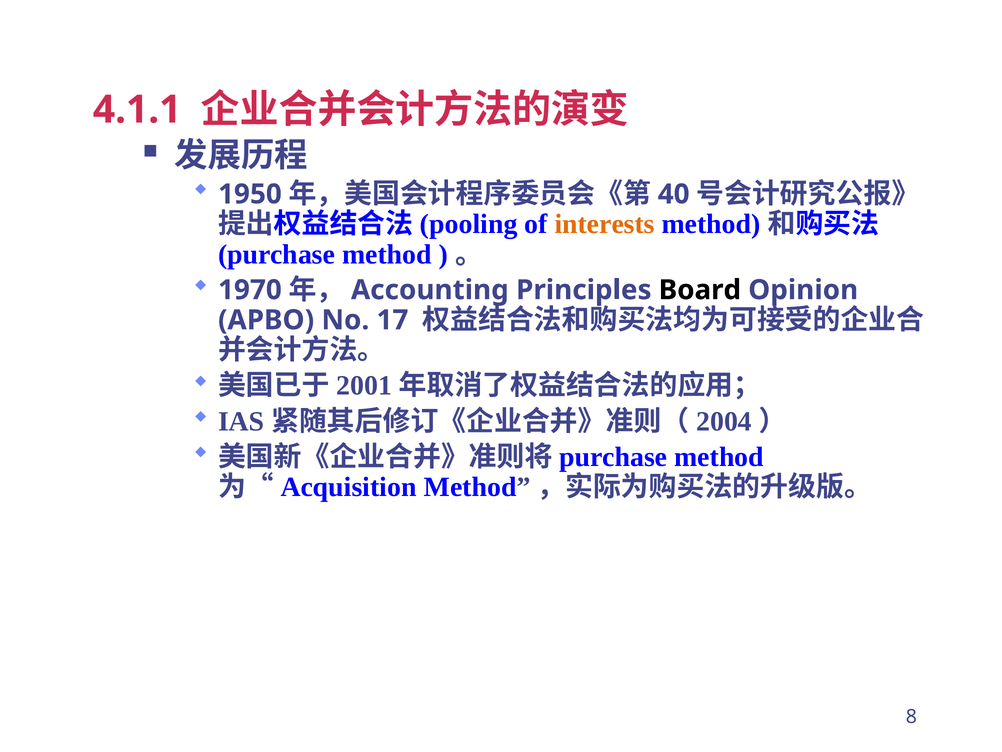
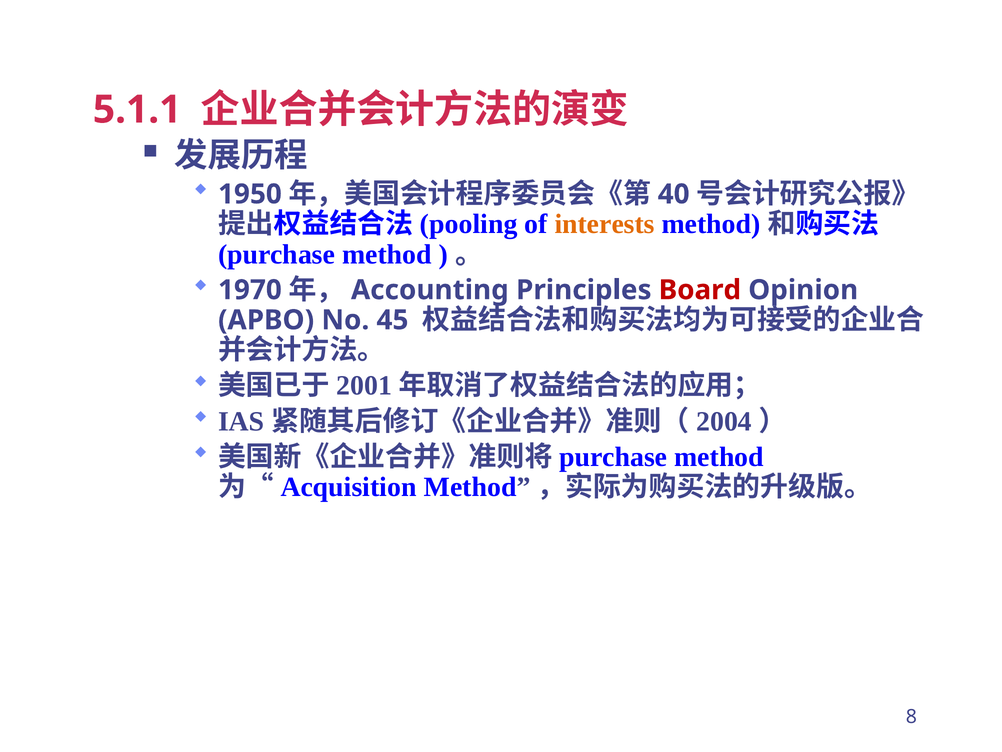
4.1.1: 4.1.1 -> 5.1.1 (137, 110)
Board colour: black -> red (700, 290)
17: 17 -> 45 (392, 320)
